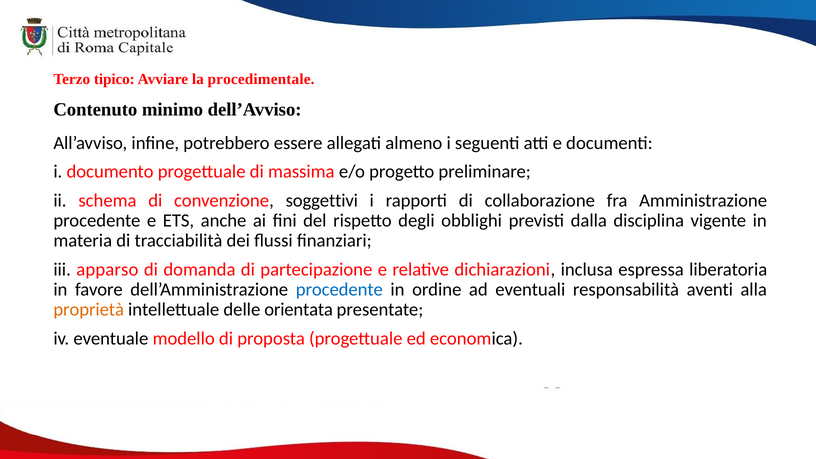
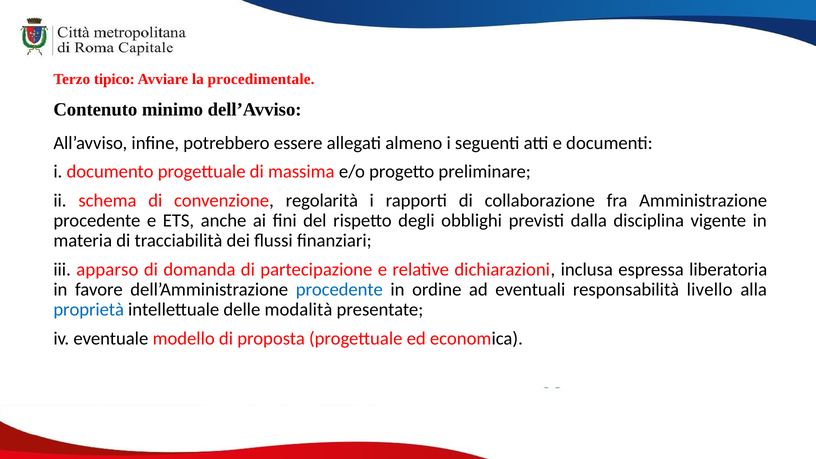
soggettivi: soggettivi -> regolarità (322, 200)
aventi: aventi -> livello (710, 290)
proprietà colour: orange -> blue (89, 310)
orientata: orientata -> modalità (298, 310)
